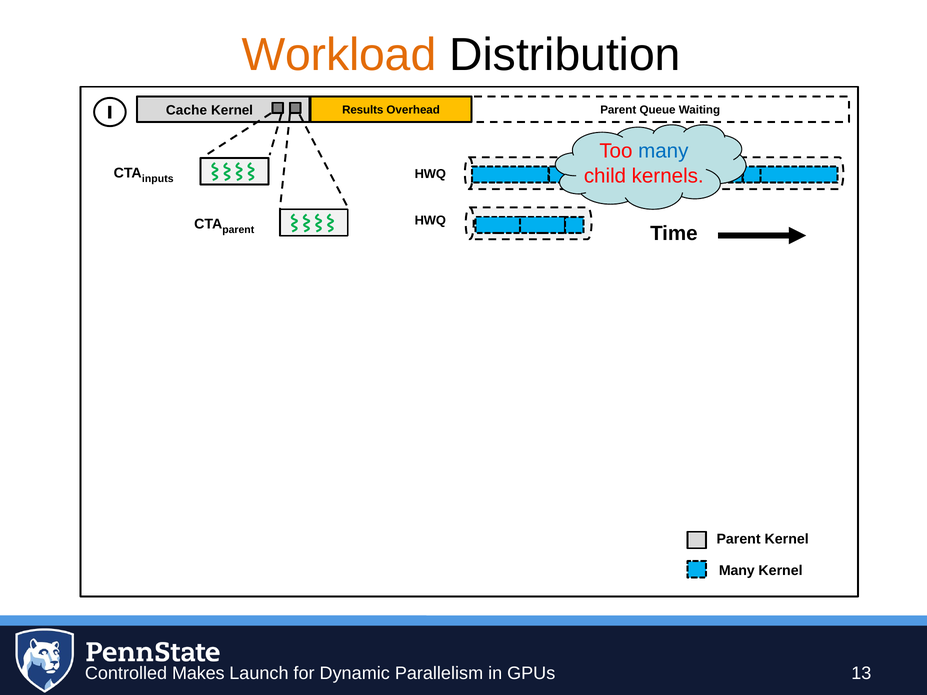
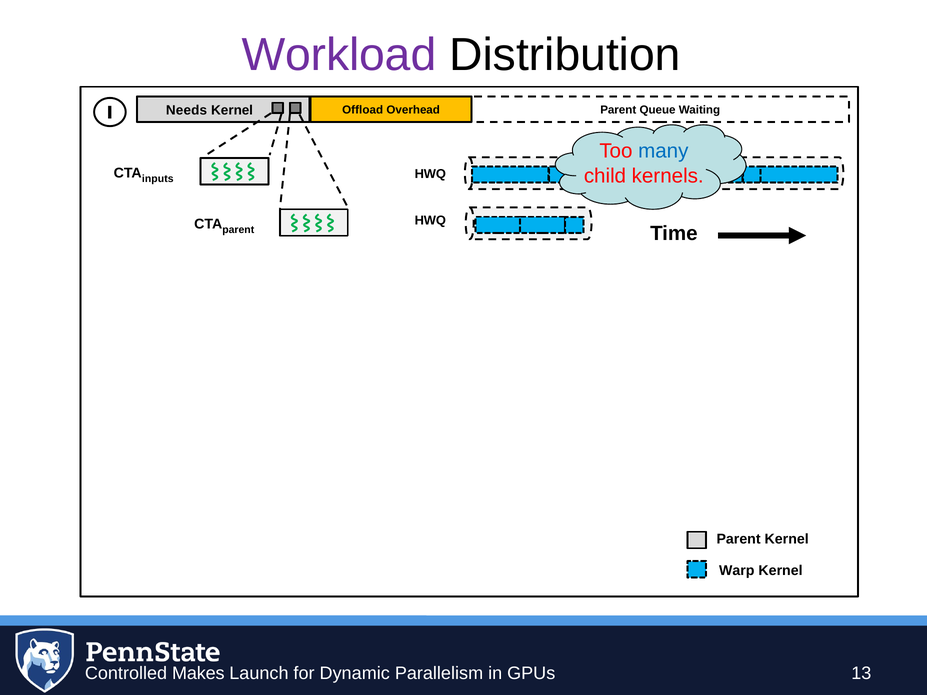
Workload colour: orange -> purple (339, 55)
Cache: Cache -> Needs (187, 110)
Results: Results -> Offload (363, 110)
Many: Many -> Warp (737, 571)
